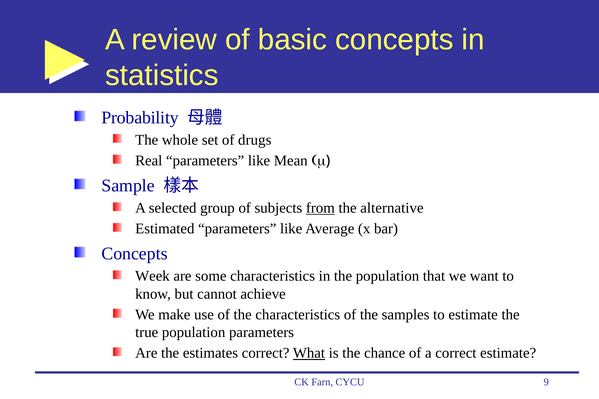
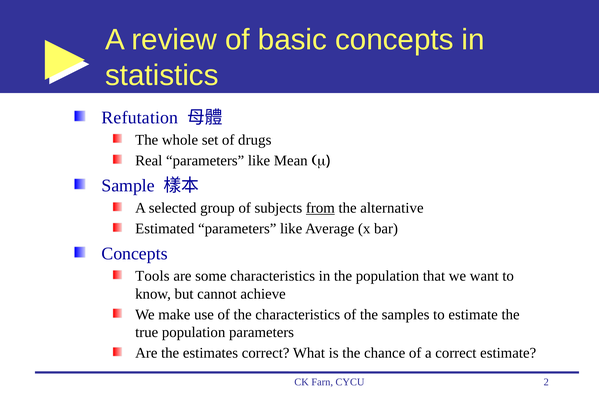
Probability: Probability -> Refutation (140, 118)
Week: Week -> Tools (152, 276)
What underline: present -> none (309, 353)
9: 9 -> 2 (546, 382)
